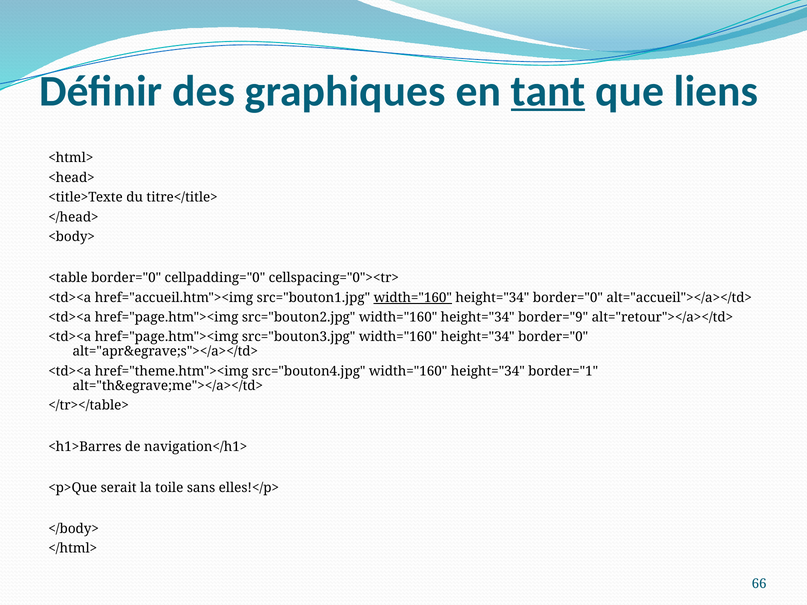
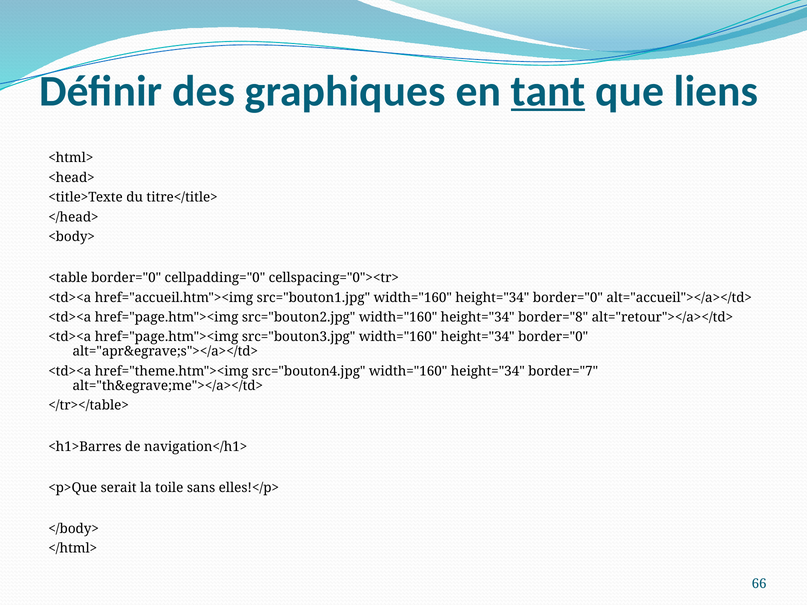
width="160 underline: present -> none (413, 298)
border="9: border="9 -> border="8 (553, 317)
border="1: border="1 -> border="7 (563, 371)
